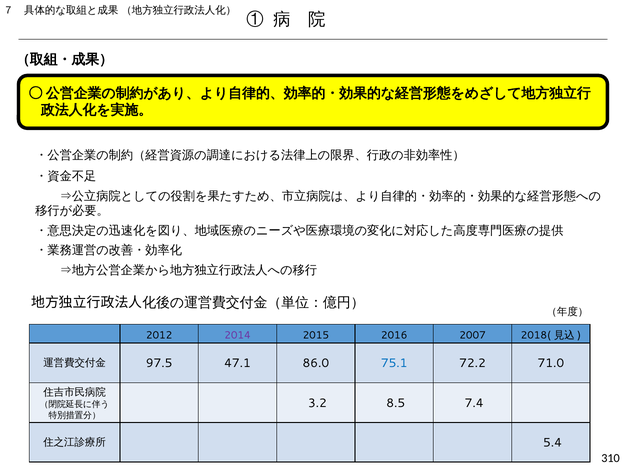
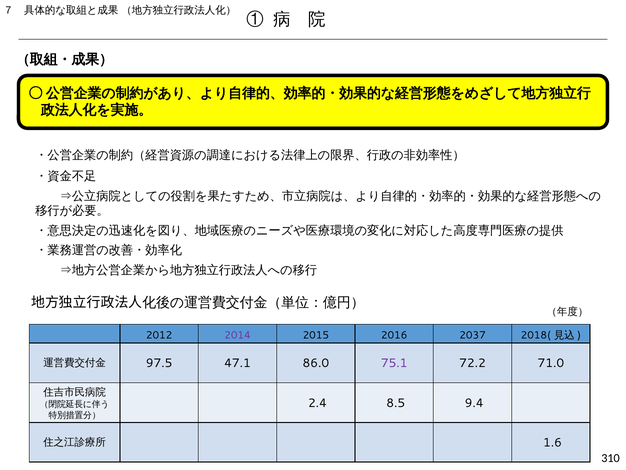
2007: 2007 -> 2037 (473, 335)
75.1 colour: blue -> purple (394, 363)
3.2: 3.2 -> 2.4 (317, 403)
7.4: 7.4 -> 9.4 (474, 403)
5.4: 5.4 -> 1.6 (552, 442)
